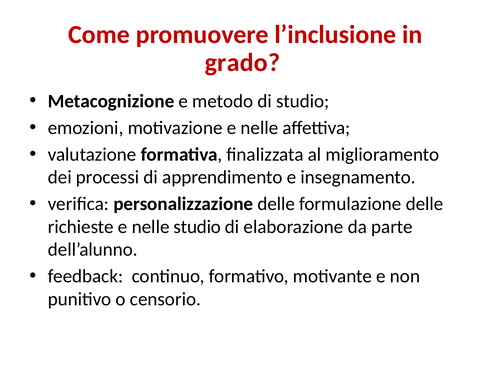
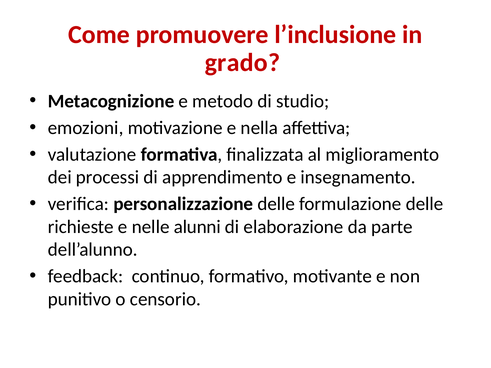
motivazione e nelle: nelle -> nella (259, 128)
nelle studio: studio -> alunni (197, 227)
